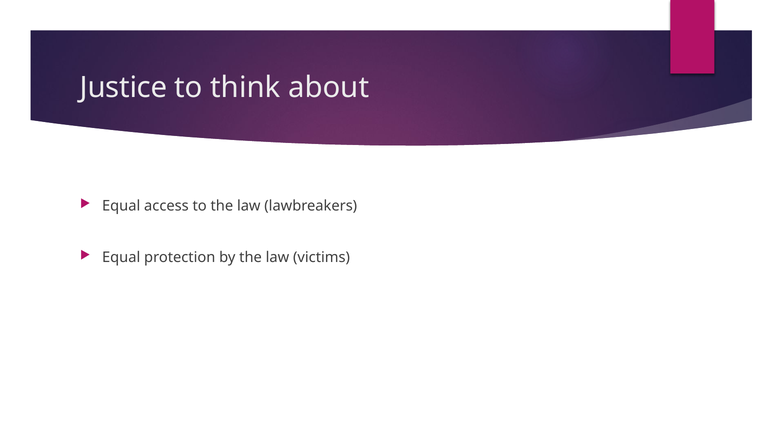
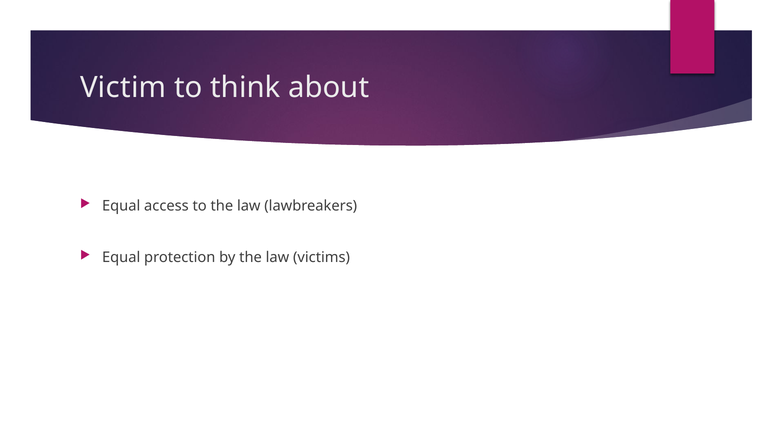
Justice: Justice -> Victim (123, 87)
